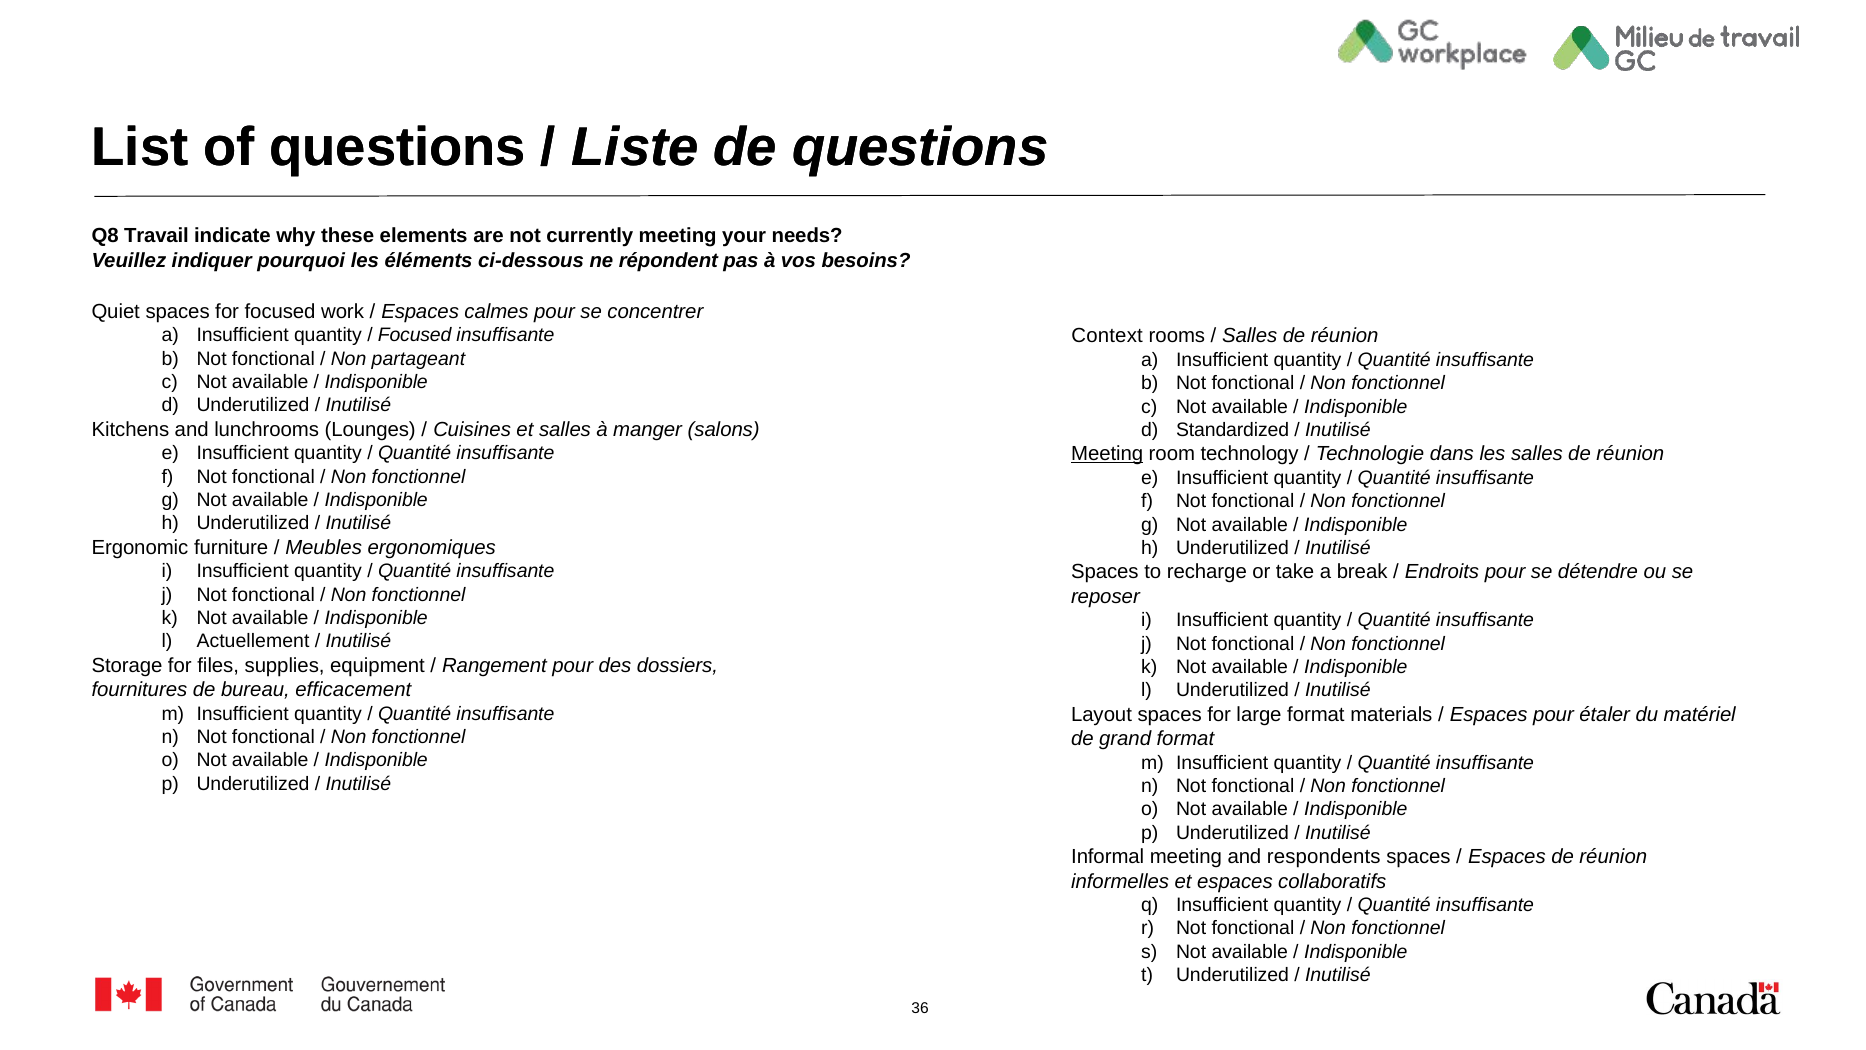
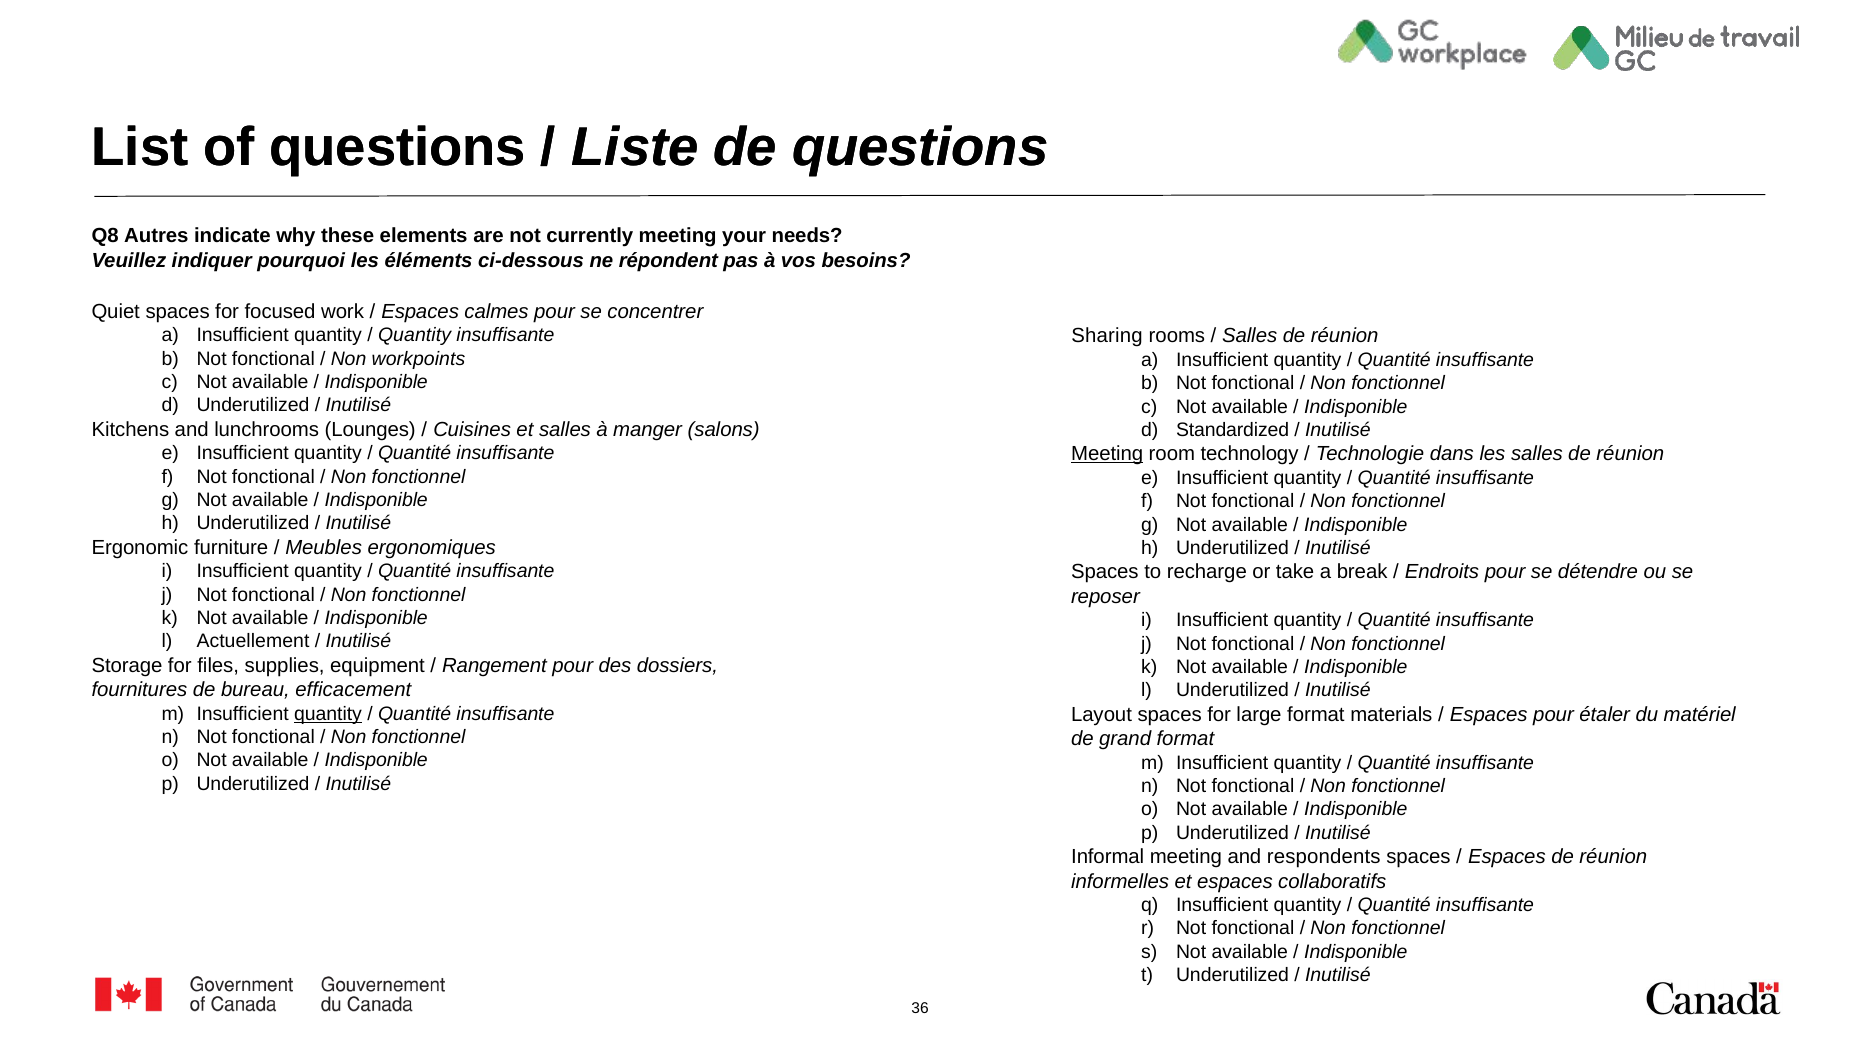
Travail: Travail -> Autres (156, 236)
Focused: Focused -> Quantity (415, 335)
Context: Context -> Sharing (1107, 336)
partageant: partageant -> workpoints (418, 359)
quantity underline: none -> present (328, 713)
